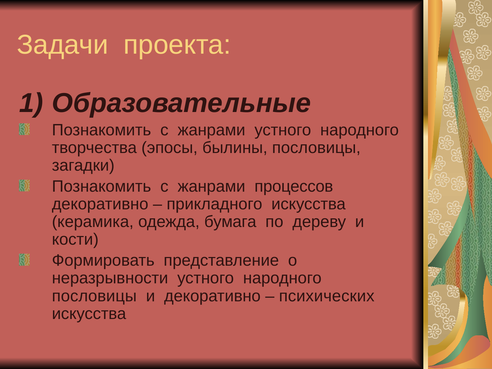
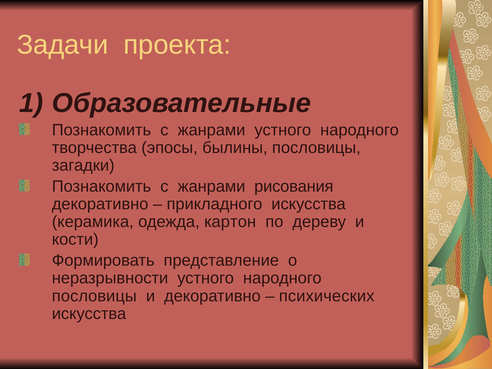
процессов: процессов -> рисования (294, 186)
бумага: бумага -> картон (230, 222)
